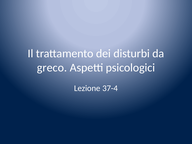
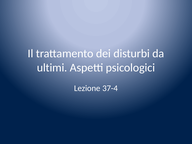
greco: greco -> ultimi (52, 68)
